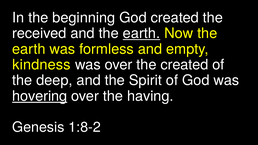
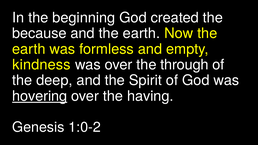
received: received -> because (39, 33)
earth underline: present -> none (141, 33)
the created: created -> through (184, 65)
1:8-2: 1:8-2 -> 1:0-2 (85, 127)
